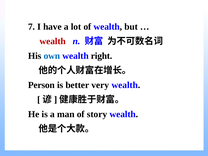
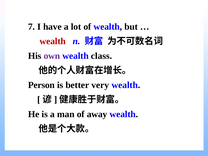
own colour: blue -> purple (52, 56)
right: right -> class (102, 56)
story: story -> away (97, 114)
